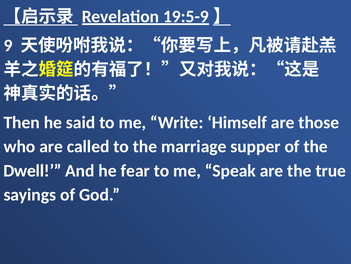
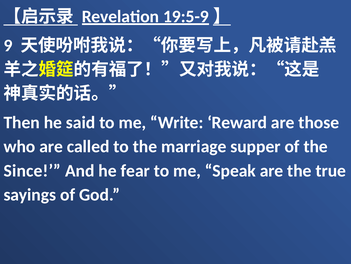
Himself: Himself -> Reward (237, 122)
Dwell: Dwell -> Since (32, 170)
